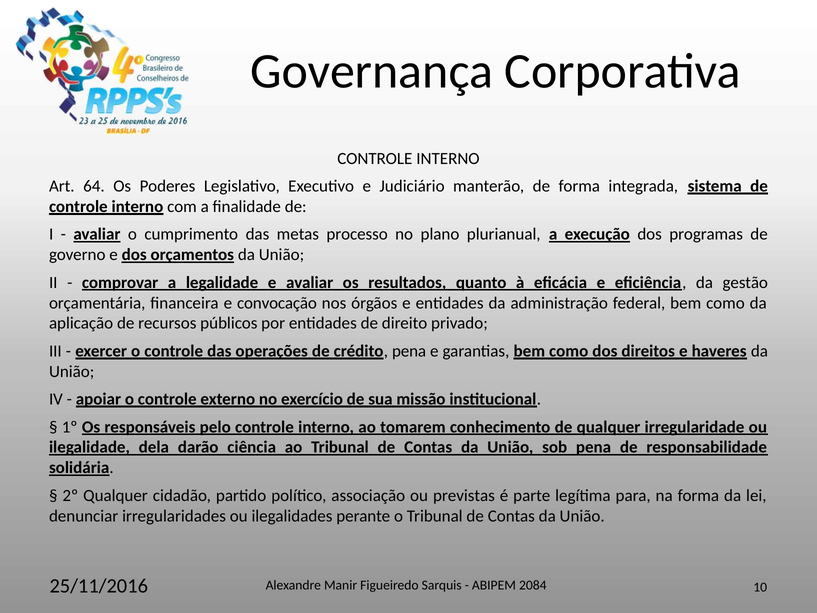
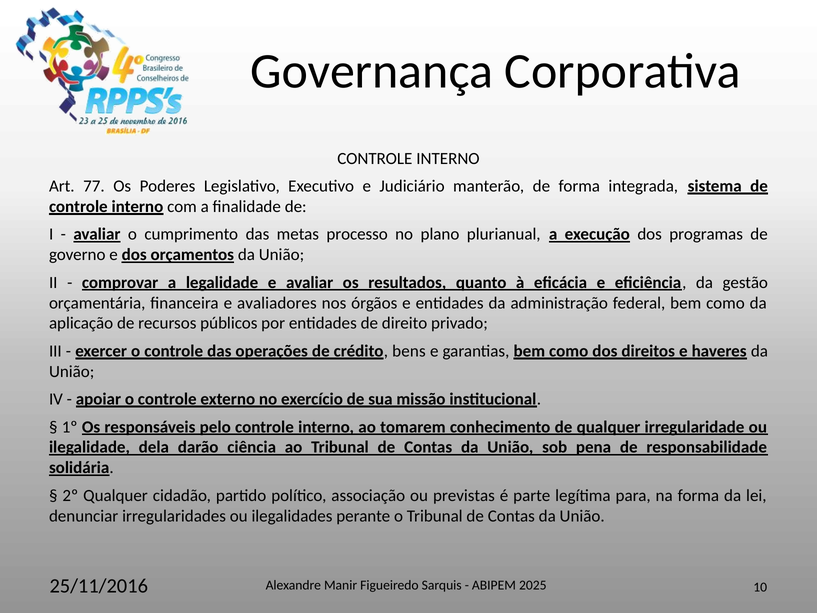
64: 64 -> 77 (94, 186)
convocação: convocação -> avaliadores (277, 303)
crédito pena: pena -> bens (409, 351)
2084: 2084 -> 2025 (533, 585)
